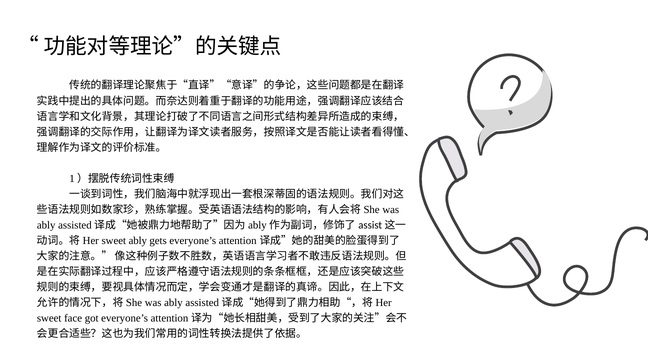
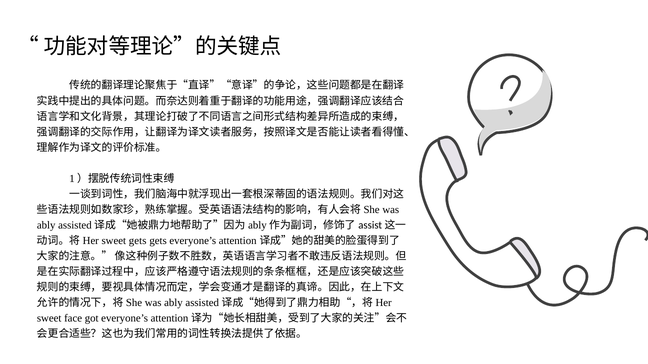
sweet ably: ably -> gets (138, 241)
